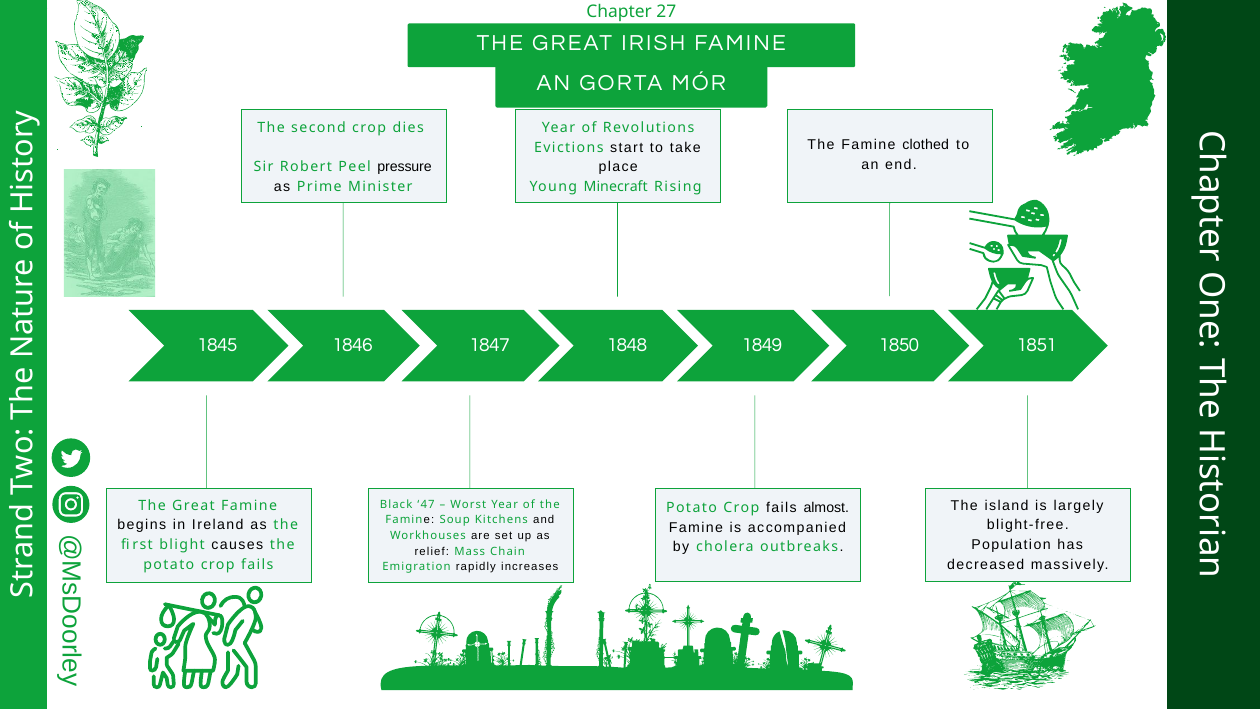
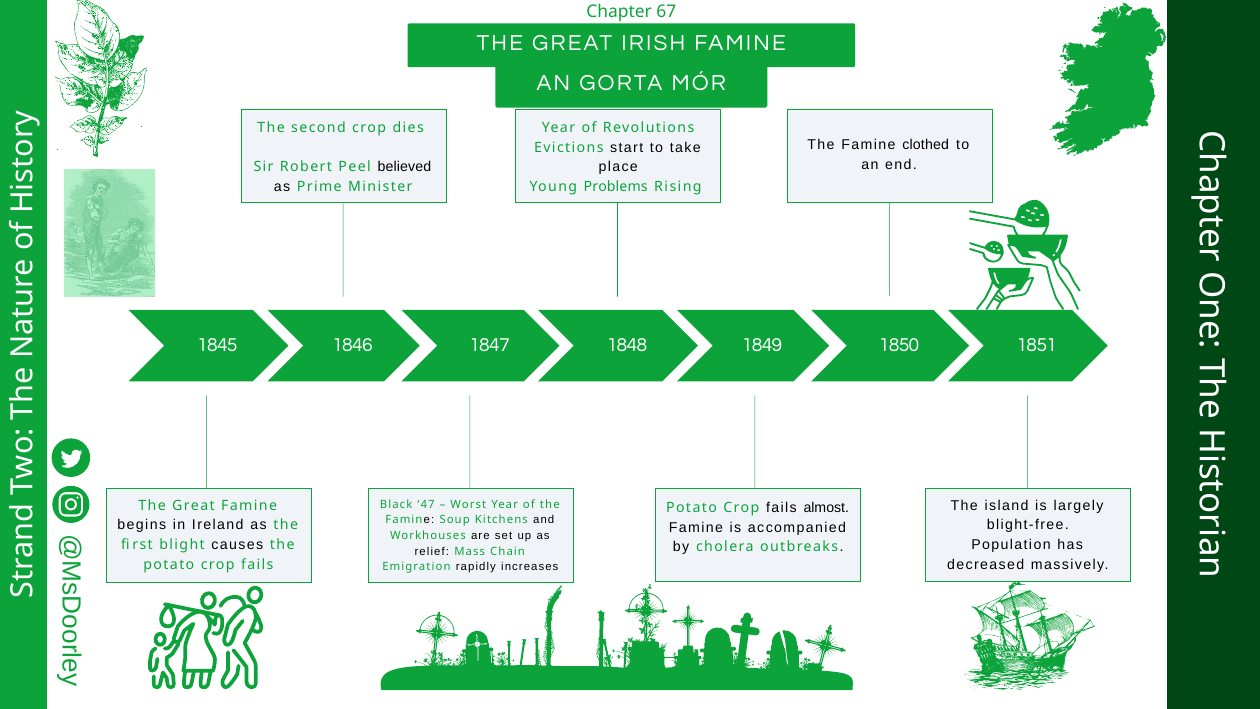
27: 27 -> 67 (666, 12)
pressure: pressure -> believed (404, 167)
Minecraft: Minecraft -> Problems (616, 187)
